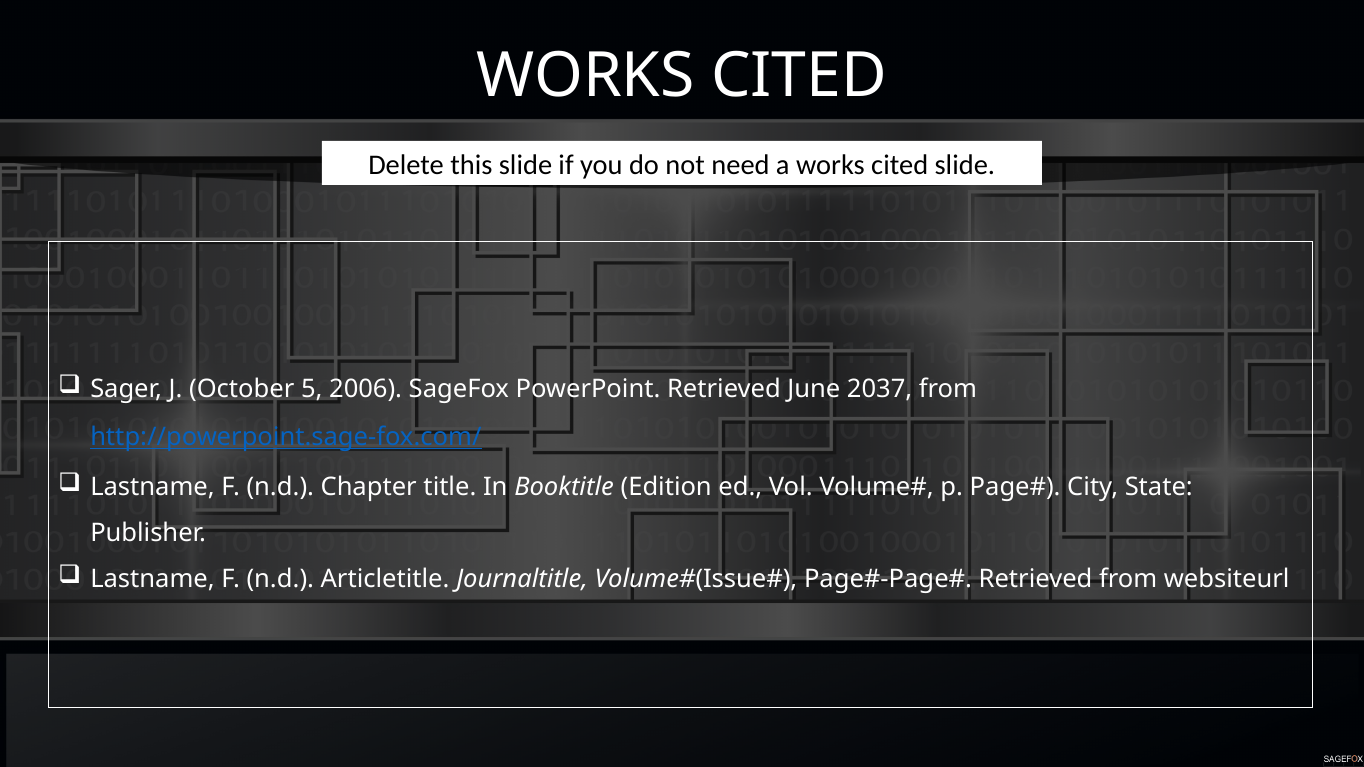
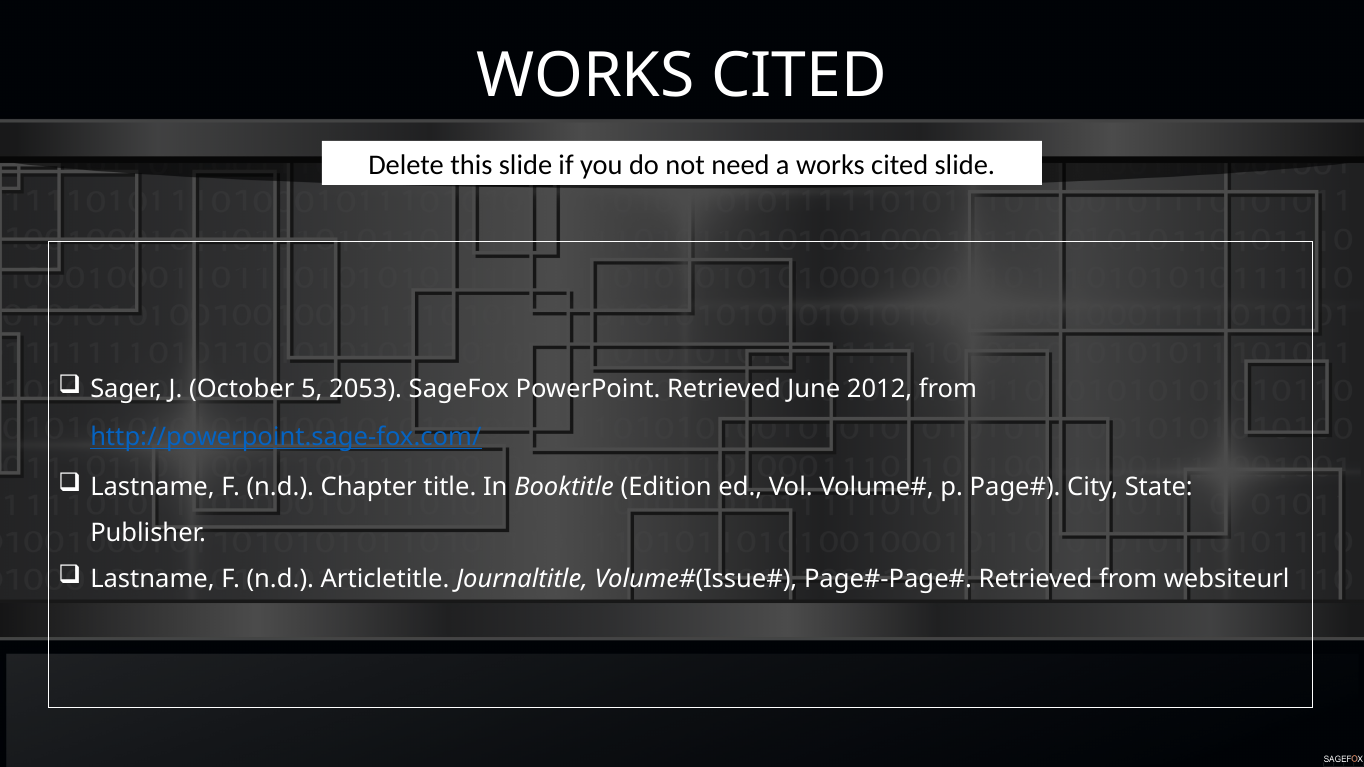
2006: 2006 -> 2053 (366, 389)
2037: 2037 -> 2012 (880, 389)
